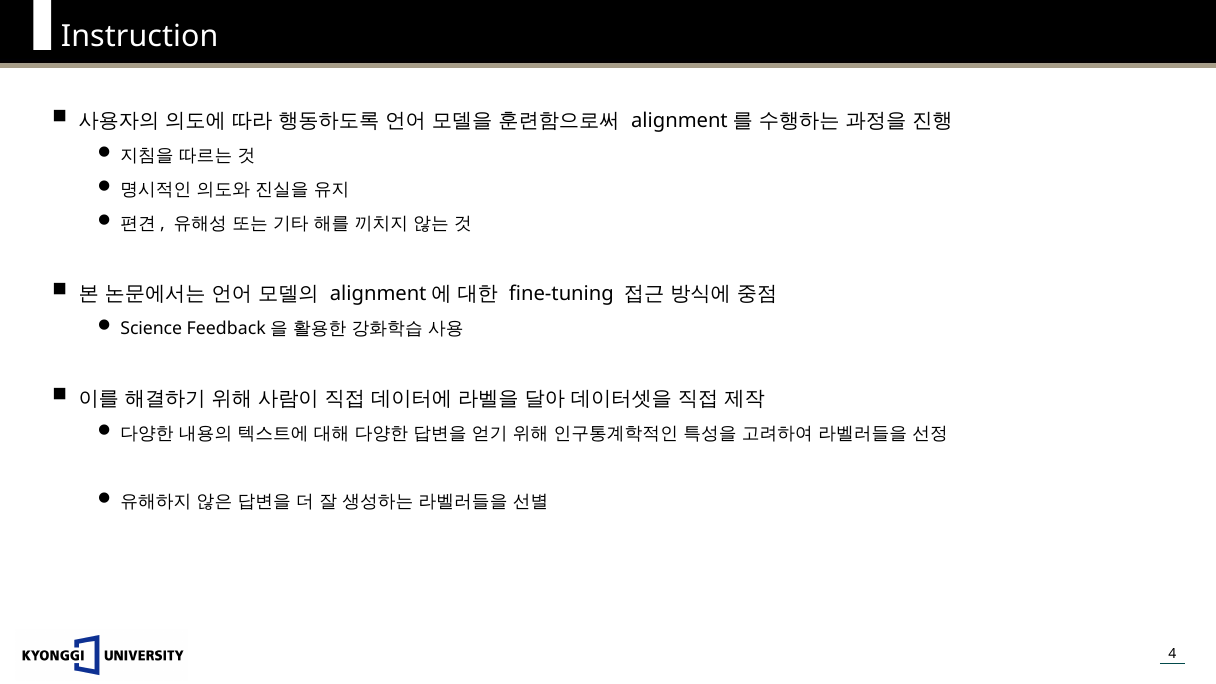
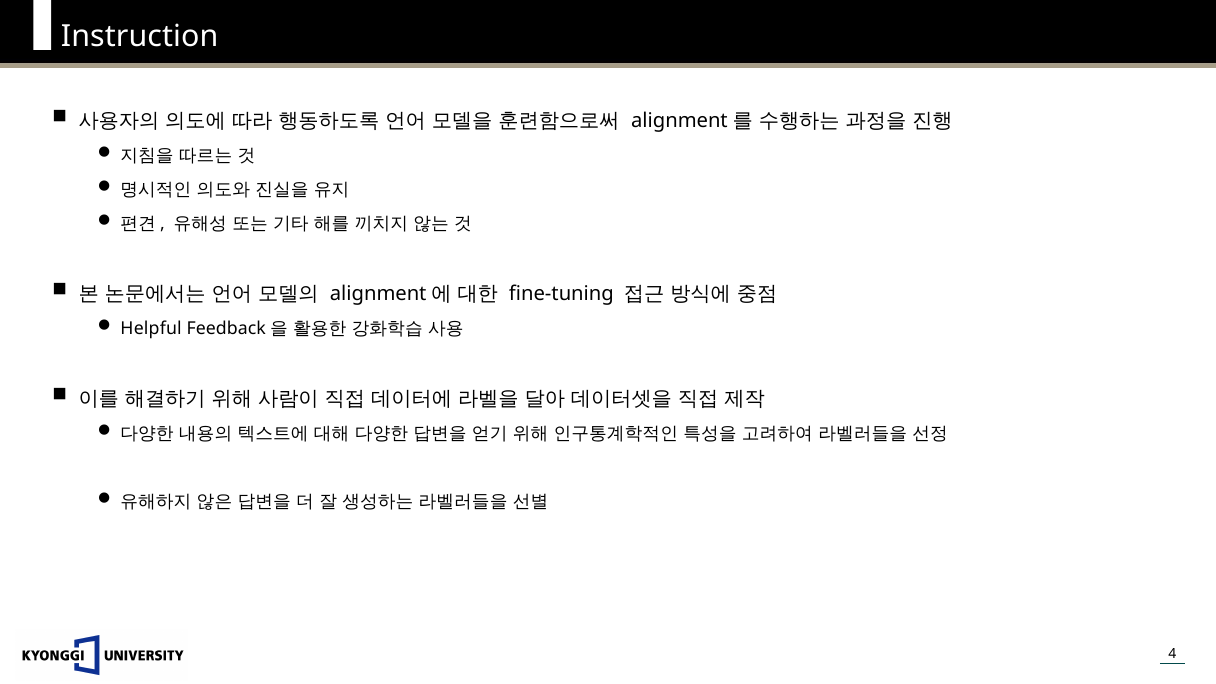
Science: Science -> Helpful (151, 329)
